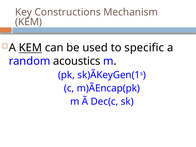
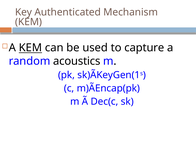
Constructions: Constructions -> Authenticated (68, 12)
specific: specific -> capture (144, 48)
